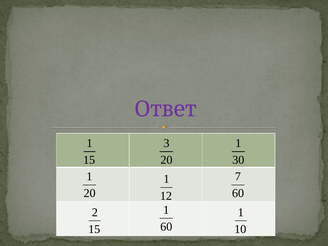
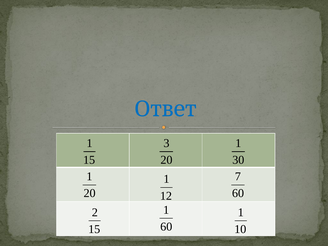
Ответ colour: purple -> blue (165, 109)
